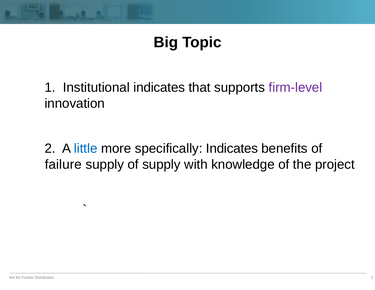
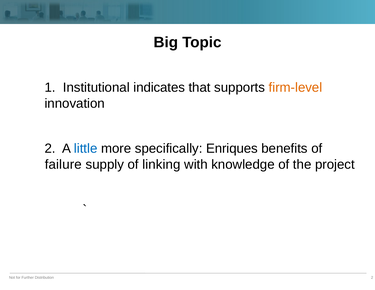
firm-level colour: purple -> orange (295, 87)
specifically Indicates: Indicates -> Enriques (232, 148)
of supply: supply -> linking (161, 164)
